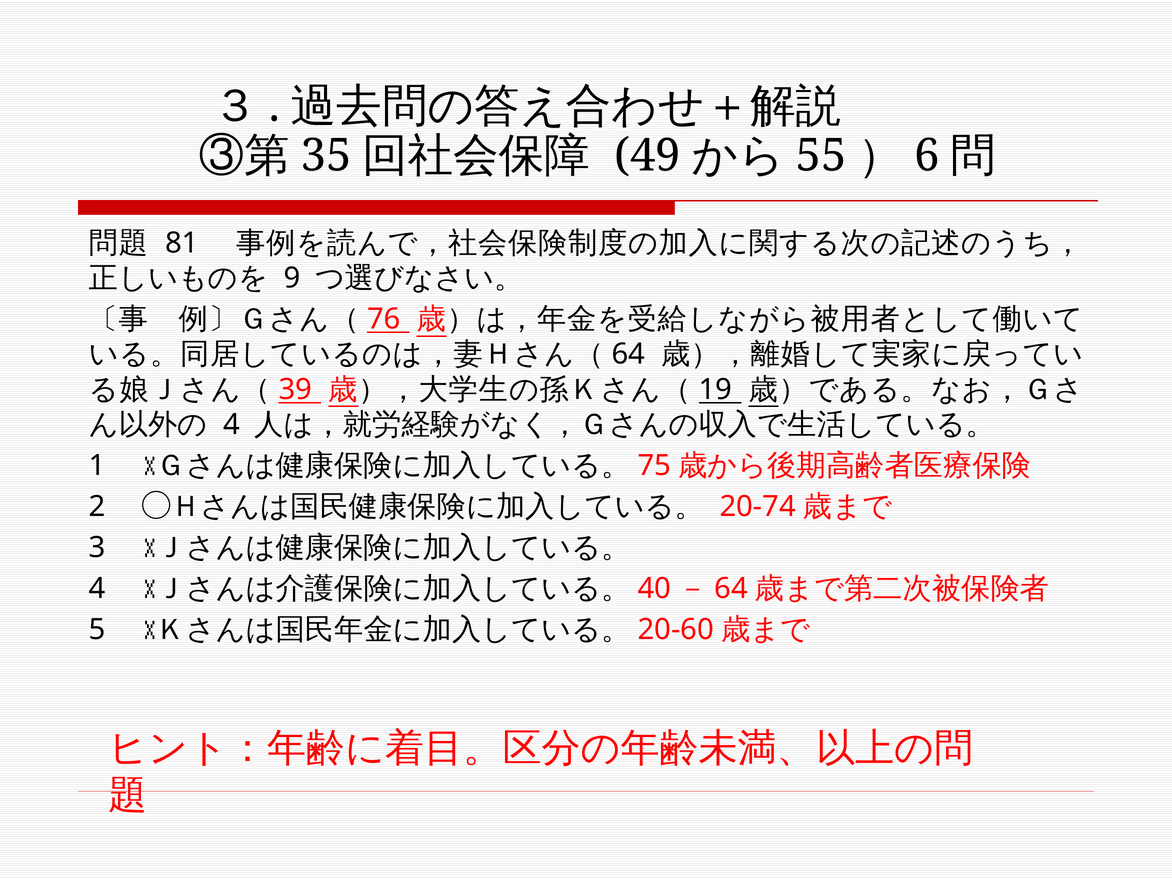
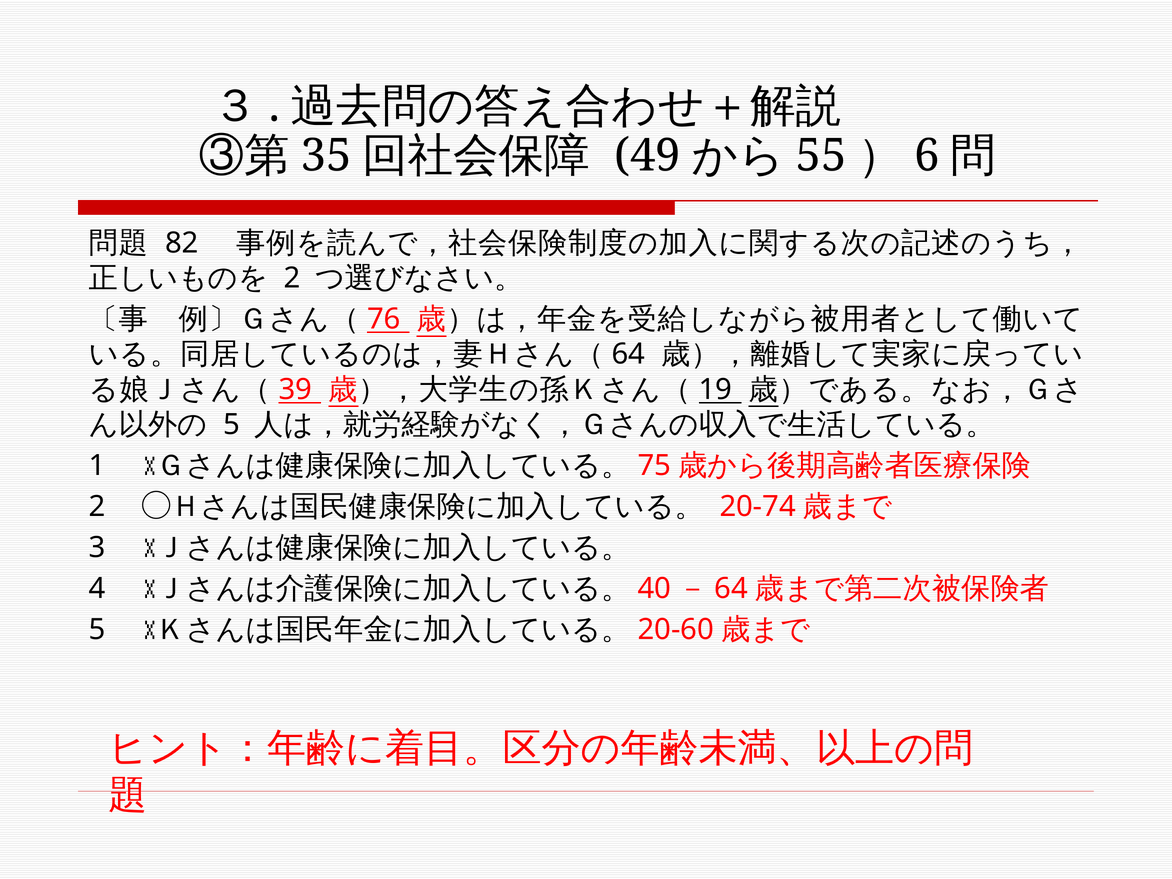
81: 81 -> 82 (182, 243)
9: 9 -> 2 (292, 278)
4: 4 -> 5 (232, 425)
